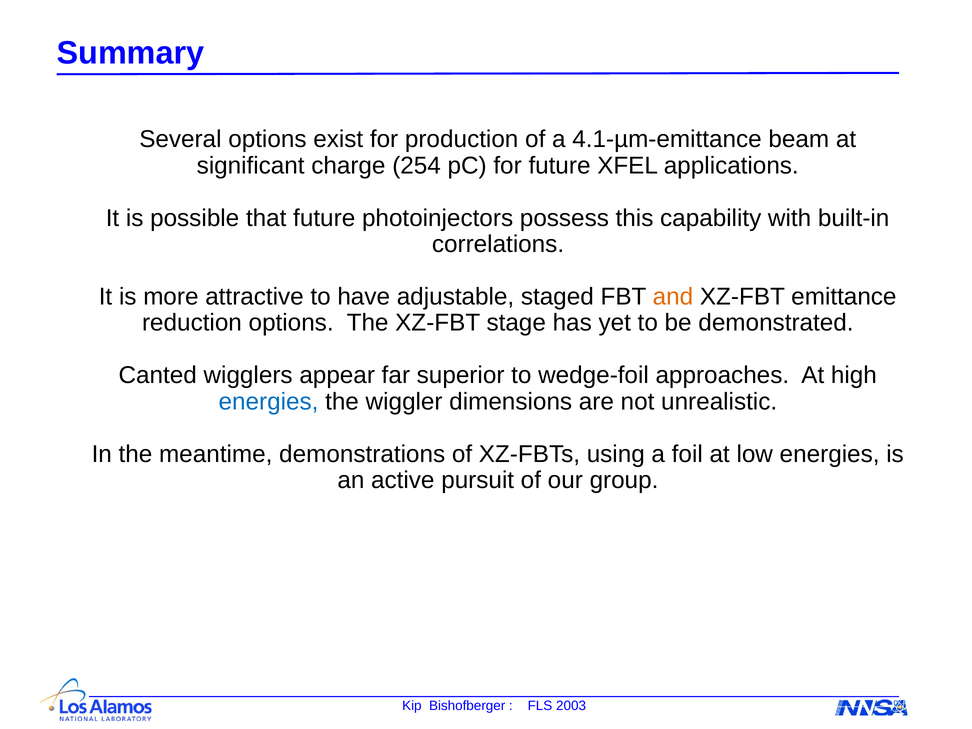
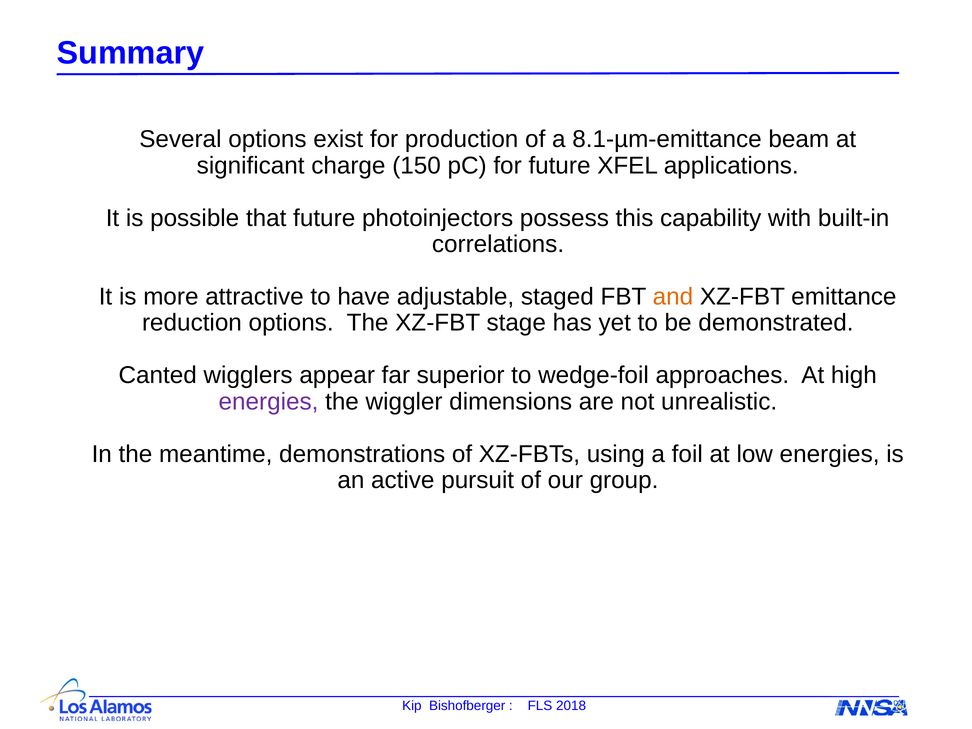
4.1-µm-emittance: 4.1-µm-emittance -> 8.1-µm-emittance (667, 139)
254: 254 -> 150 (417, 166)
energies colour: blue -> purple (269, 402)
2003: 2003 -> 2018 (571, 706)
